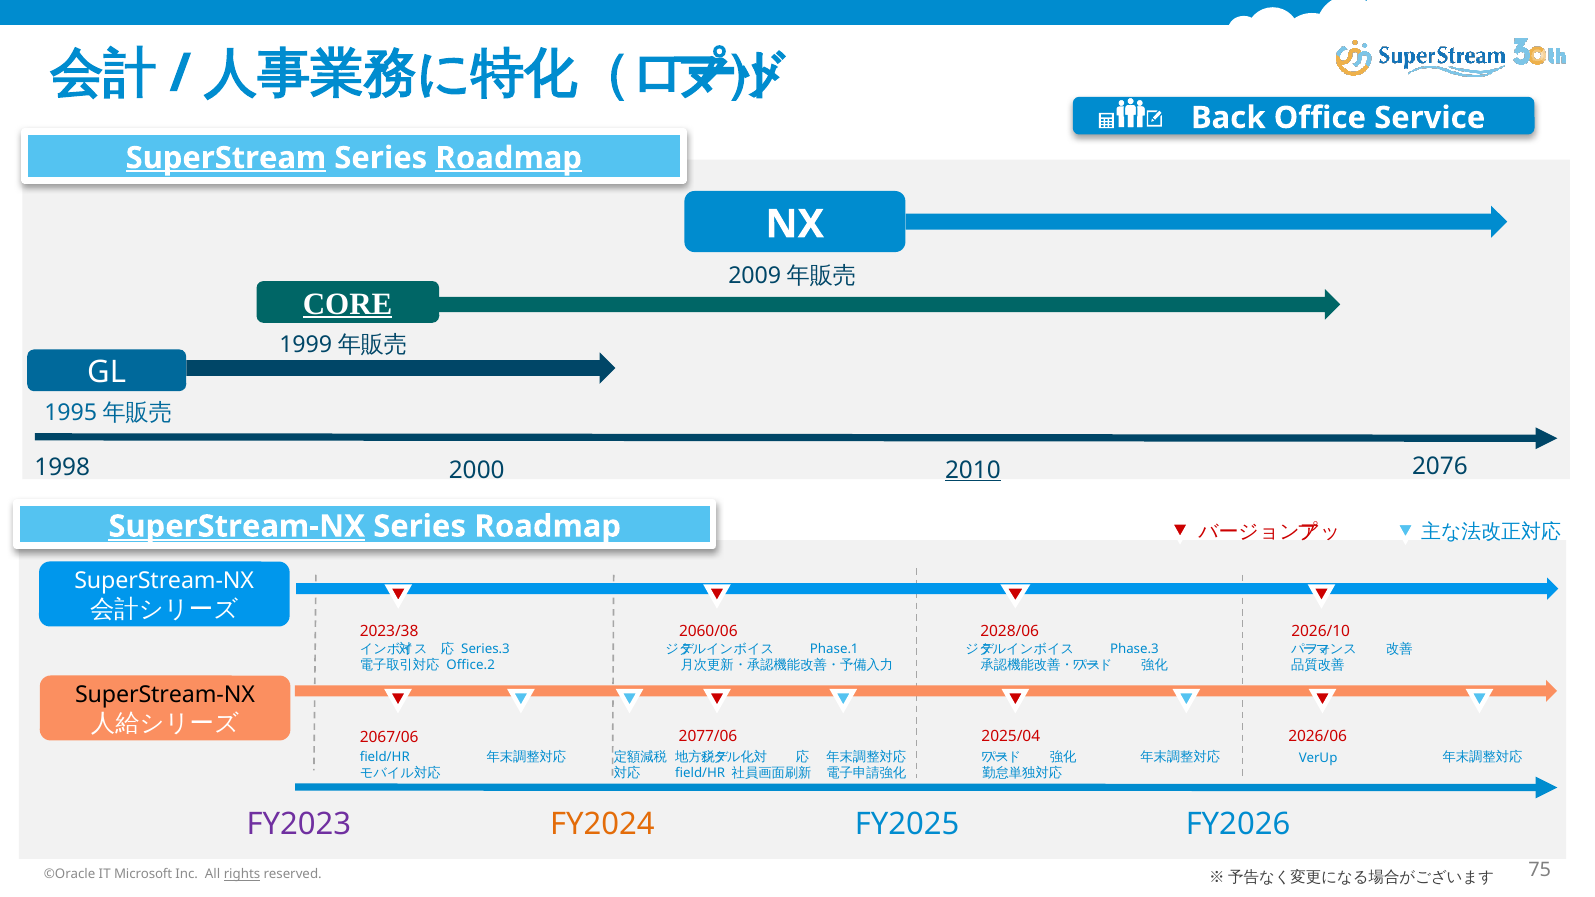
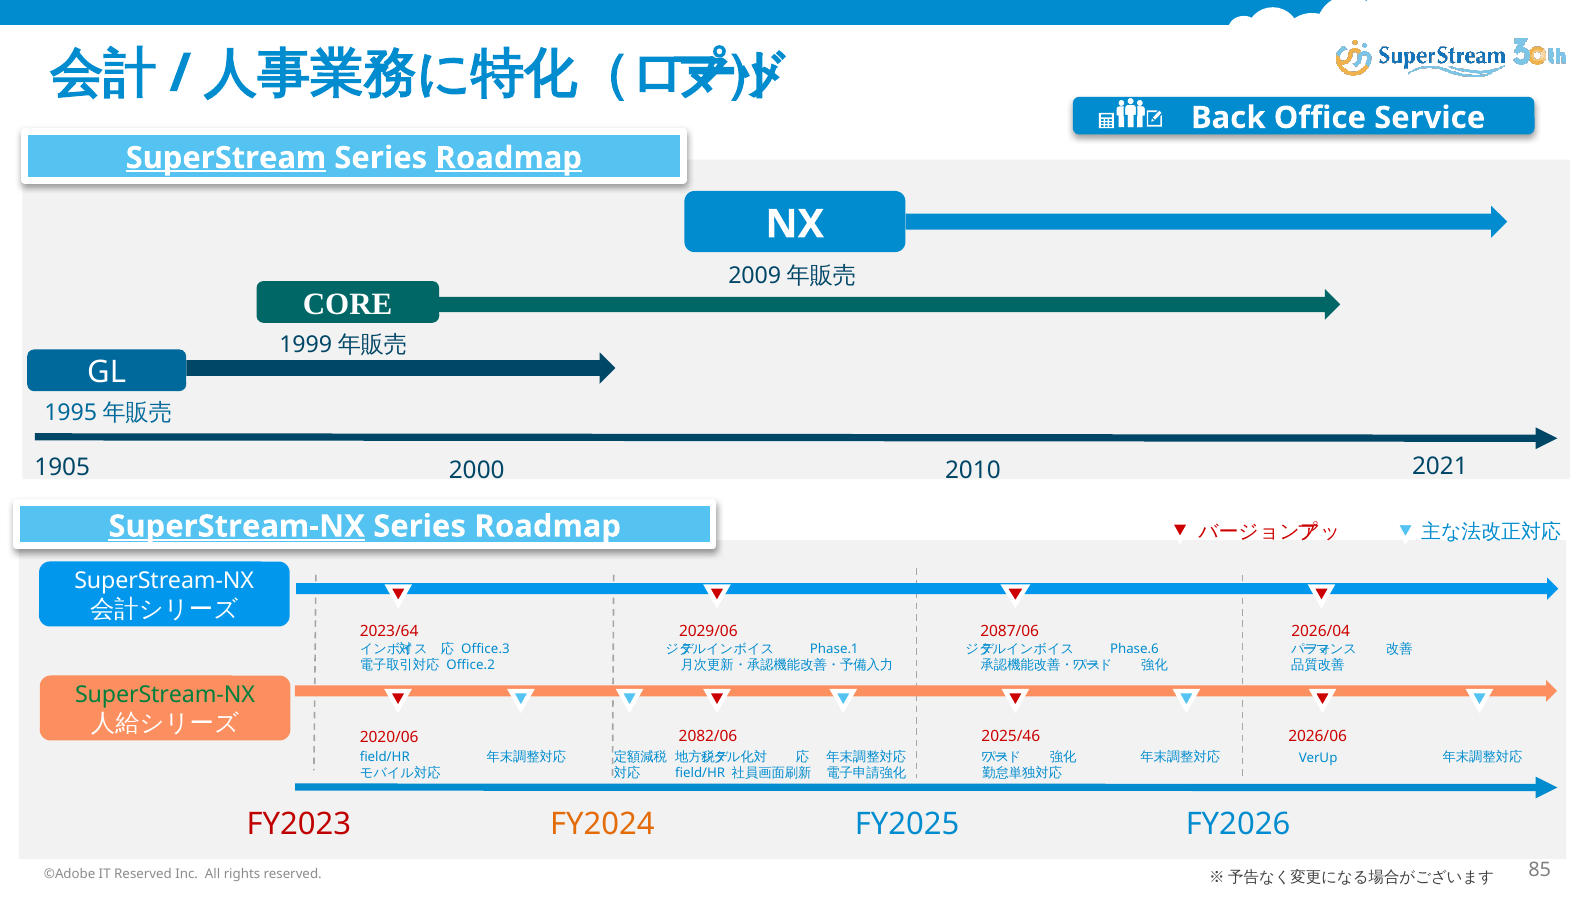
CORE underline: present -> none (348, 304)
2076: 2076 -> 2021 (1440, 466)
1998: 1998 -> 1905 (62, 467)
2010 underline: present -> none (973, 470)
2023/38: 2023/38 -> 2023/64 (389, 631)
2060/06: 2060/06 -> 2029/06 (708, 631)
2028/06: 2028/06 -> 2087/06 (1010, 631)
2026/10: 2026/10 -> 2026/04 (1321, 631)
Series.3: Series.3 -> Office.3 (485, 649)
Phase.3: Phase.3 -> Phase.6 (1134, 649)
SuperStream-NX colour: black -> green (165, 695)
2077/06: 2077/06 -> 2082/06 (708, 737)
2025/04: 2025/04 -> 2025/46 (1011, 737)
2067/06: 2067/06 -> 2020/06 (389, 738)
FY2023 colour: purple -> red (299, 825)
©Oracle: ©Oracle -> ©Adobe (70, 875)
IT Microsoft: Microsoft -> Reserved (143, 875)
rights underline: present -> none (242, 875)
75: 75 -> 85 (1540, 870)
